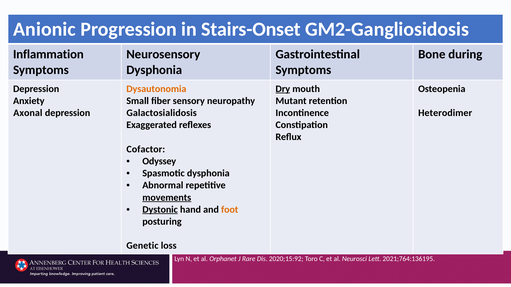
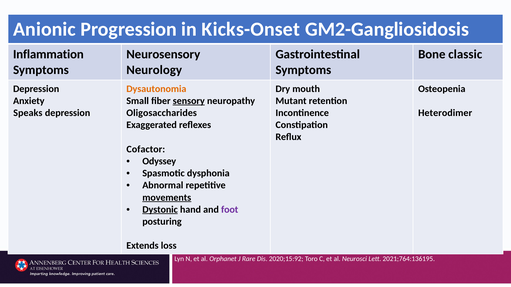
Stairs-Onset: Stairs-Onset -> Kicks-Onset (251, 29)
during: during -> classic (465, 54)
Dysphonia: Dysphonia -> Neurology (154, 70)
Dry underline: present -> none (283, 89)
sensory underline: none -> present (189, 101)
Axonal: Axonal -> Speaks (28, 113)
Galactosialidosis: Galactosialidosis -> Oligosaccharides (162, 113)
foot colour: orange -> purple (230, 210)
Genetic: Genetic -> Extends (142, 246)
